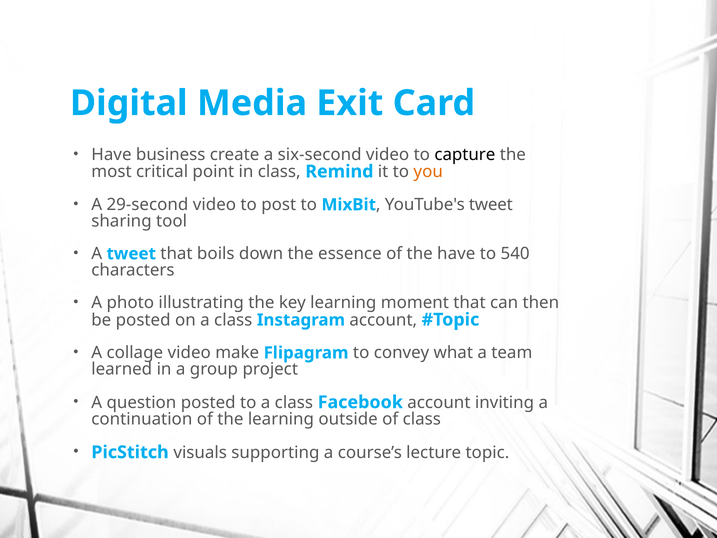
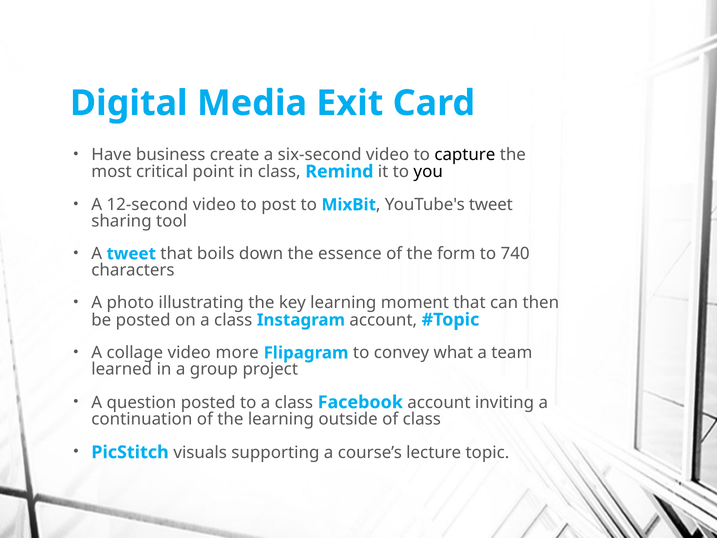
you colour: orange -> black (428, 172)
29-second: 29-second -> 12-second (147, 205)
the have: have -> form (456, 254)
540: 540 -> 740 (515, 254)
make: make -> more (237, 353)
